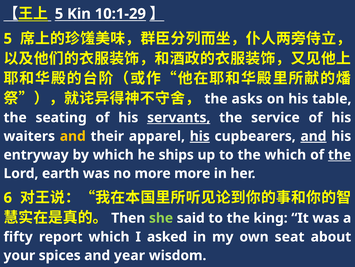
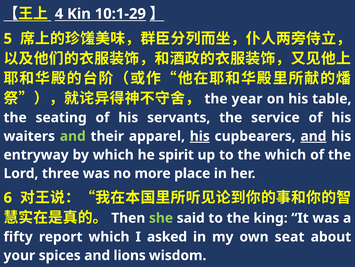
5: 5 -> 4 (59, 14)
asks: asks -> year (247, 99)
servants underline: present -> none (179, 117)
and colour: yellow -> light green (73, 136)
ships: ships -> spirit (176, 154)
the underline: present -> none (340, 154)
earth: earth -> three (61, 173)
more more: more -> place (192, 173)
year: year -> lions (130, 255)
